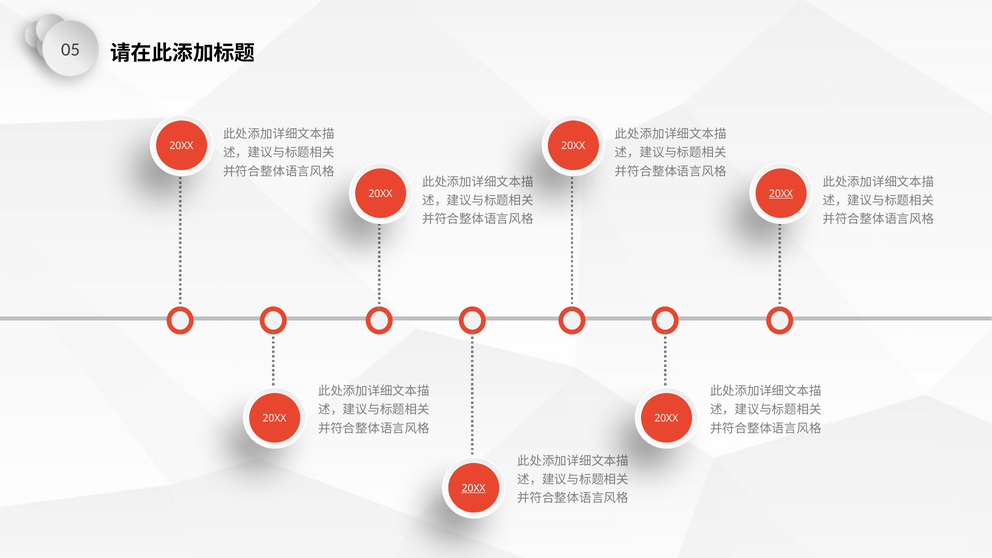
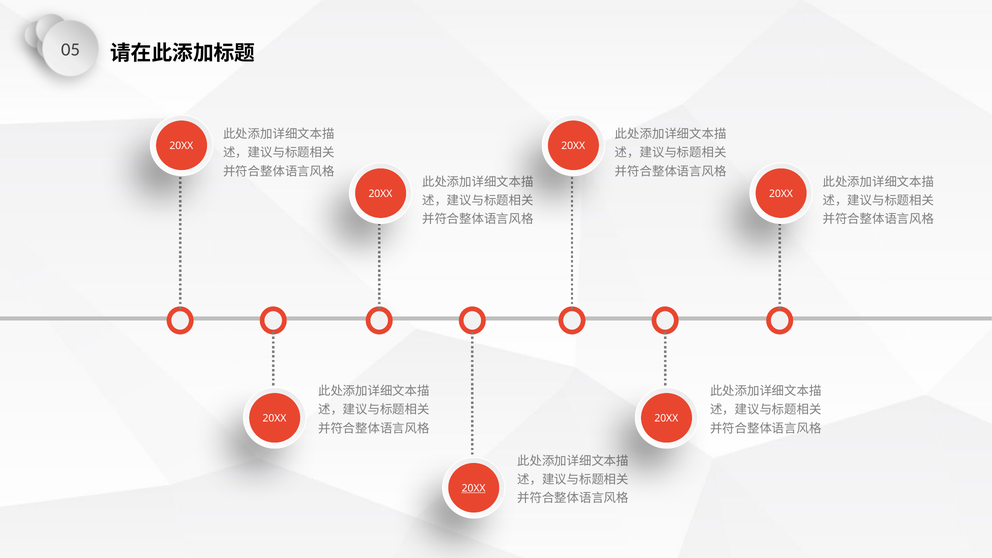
20XX underline: present -> none (781, 194)
